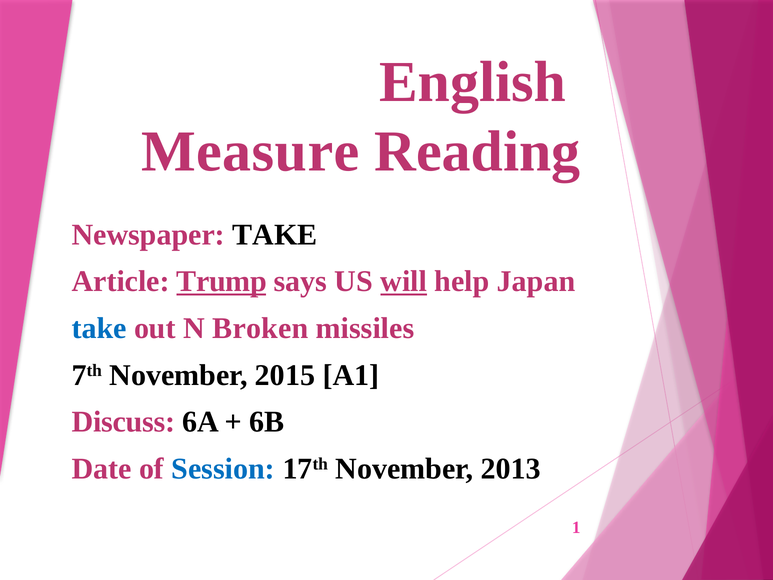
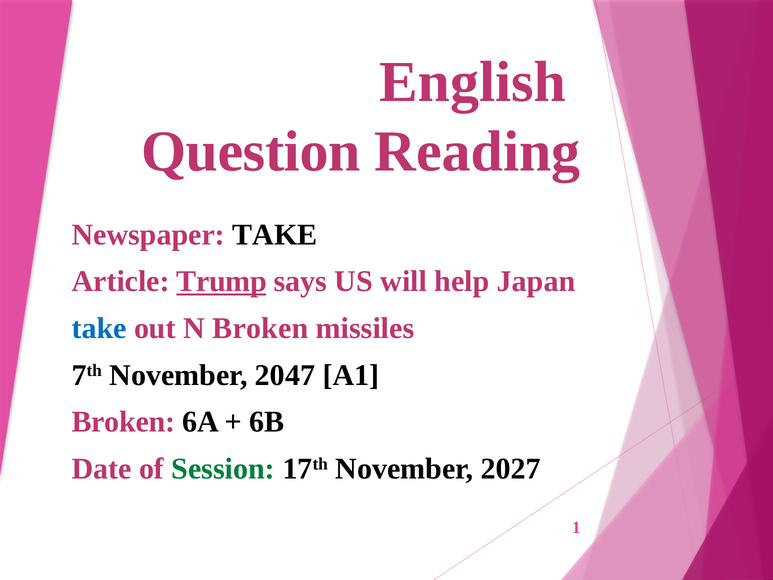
Measure: Measure -> Question (251, 152)
will underline: present -> none (404, 281)
2015: 2015 -> 2047 (285, 375)
Discuss: Discuss -> Broken (123, 422)
Session colour: blue -> green (223, 468)
2013: 2013 -> 2027 (511, 468)
